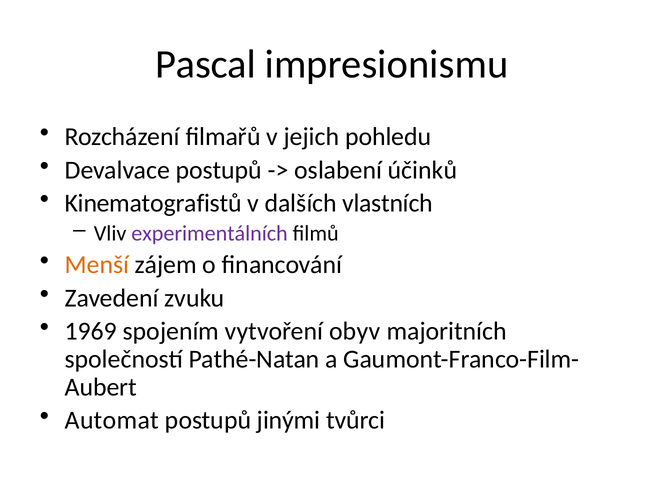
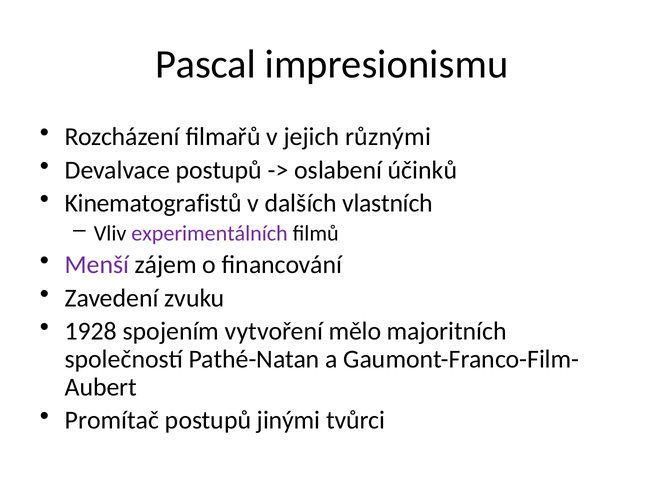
pohledu: pohledu -> různými (388, 137)
Menší colour: orange -> purple (97, 265)
1969: 1969 -> 1928 (91, 331)
obyv: obyv -> mělo (355, 331)
Automat: Automat -> Promítač (112, 420)
